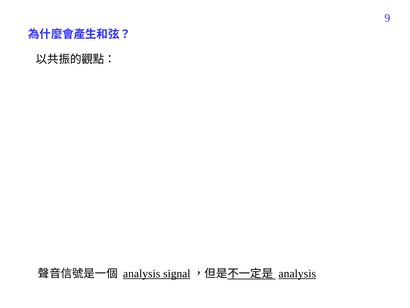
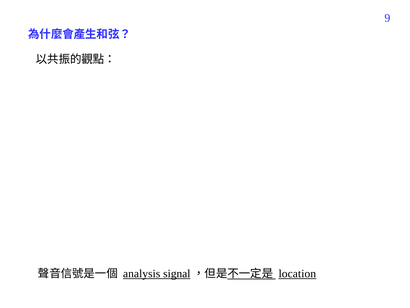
analysis: analysis -> location (297, 273)
